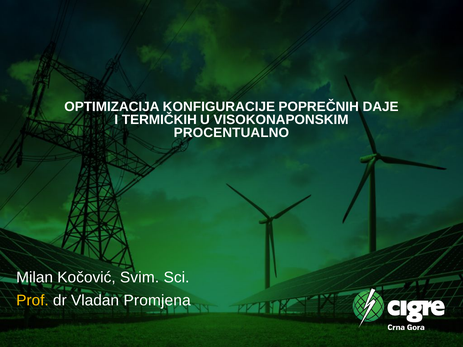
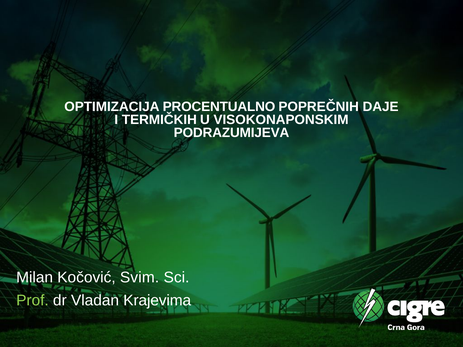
KONFIGURACIJE: KONFIGURACIJE -> PROCENTUALNO (219, 107)
PROCENTUALNO: PROCENTUALNO -> PODRAZUMIJEVA (232, 133)
Prof colour: yellow -> light green (32, 301)
Promjena: Promjena -> Krajevima (157, 301)
